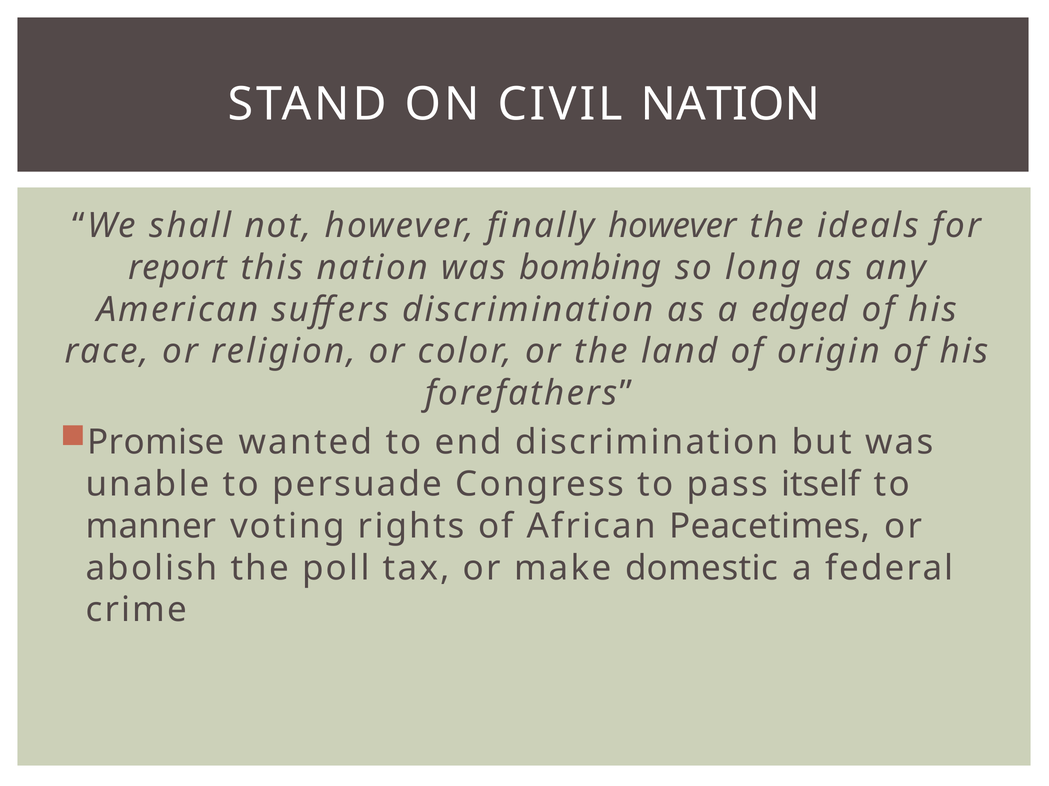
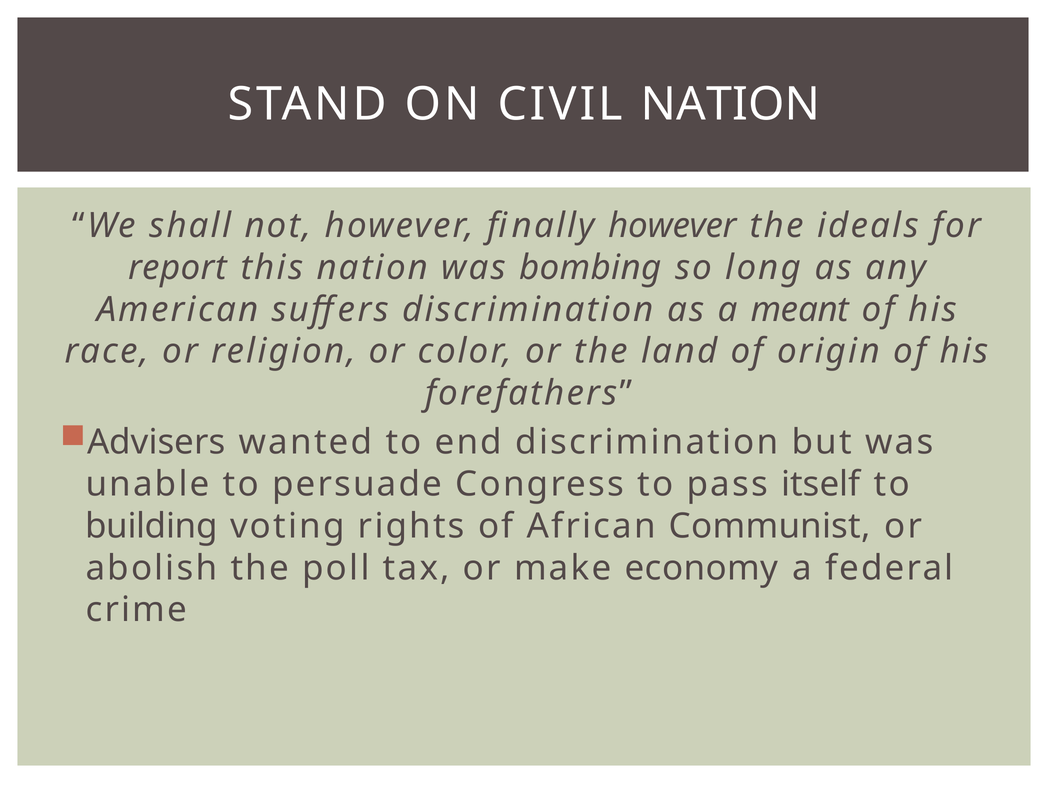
edged: edged -> meant (800, 310)
Promise: Promise -> Advisers (156, 443)
manner: manner -> building (151, 527)
Peacetimes: Peacetimes -> Communist (770, 527)
domestic: domestic -> economy (701, 569)
